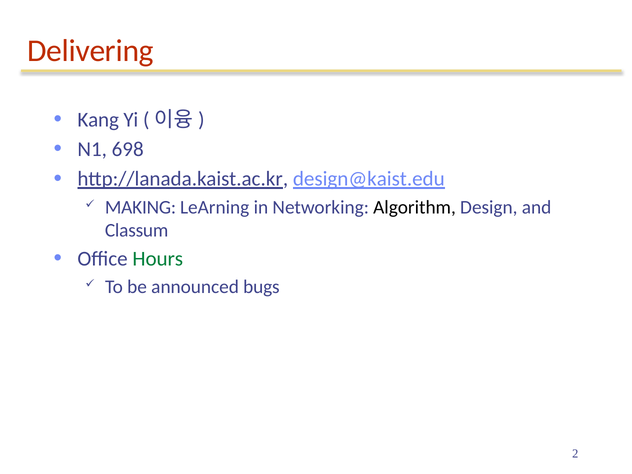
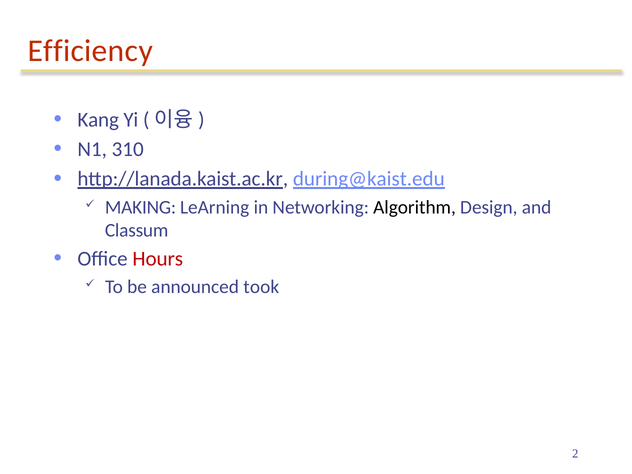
Delivering: Delivering -> Efficiency (90, 51)
698: 698 -> 310 (128, 149)
design@kaist.edu: design@kaist.edu -> during@kaist.edu (369, 179)
Hours colour: green -> red (158, 259)
bugs: bugs -> took (261, 287)
